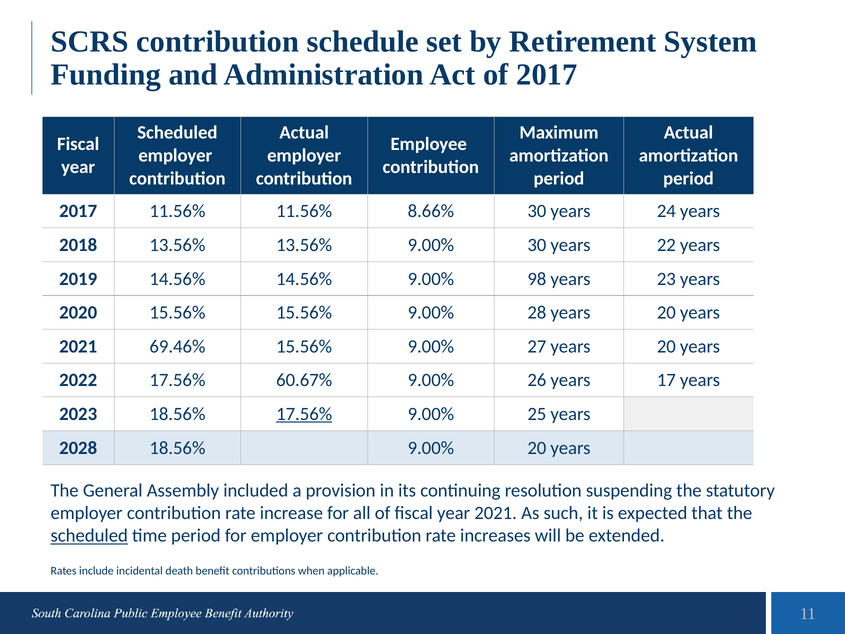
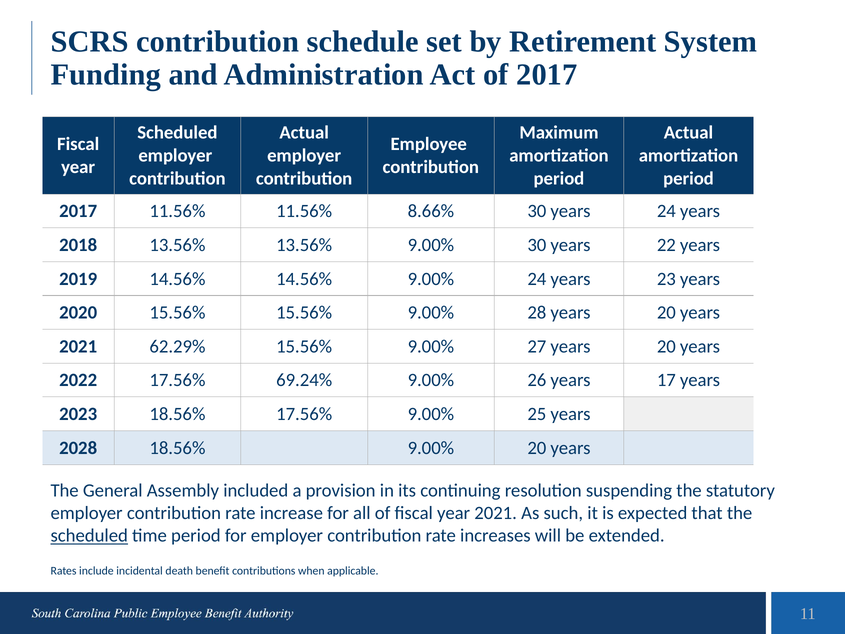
9.00% 98: 98 -> 24 (537, 279)
69.46%: 69.46% -> 62.29% (177, 346)
60.67%: 60.67% -> 69.24% (304, 380)
17.56% underline: present -> none (304, 414)
